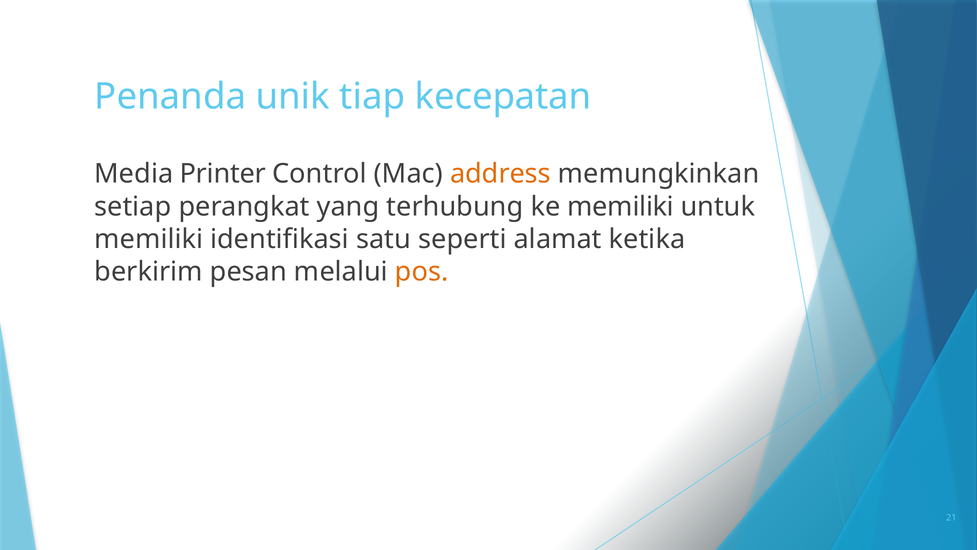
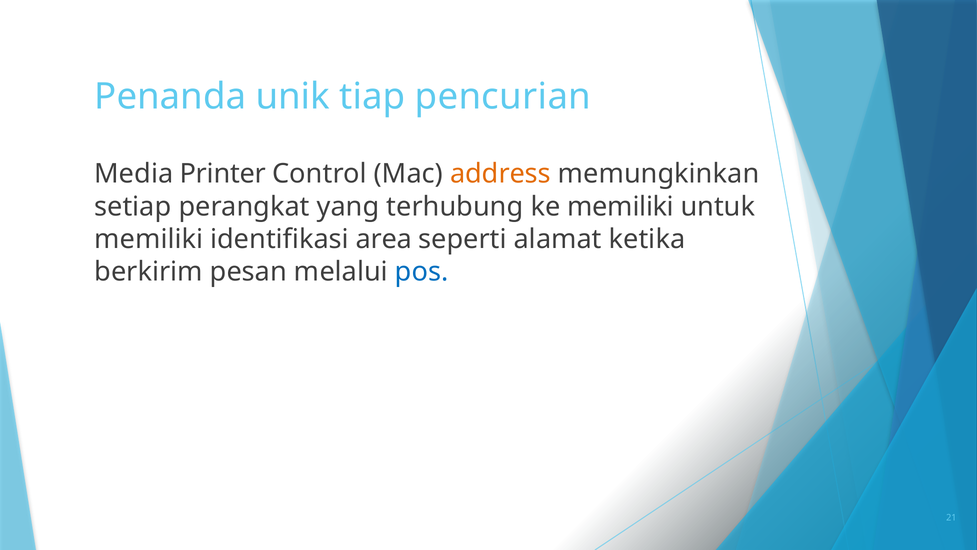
kecepatan: kecepatan -> pencurian (503, 97)
satu: satu -> area (384, 239)
pos colour: orange -> blue (422, 272)
